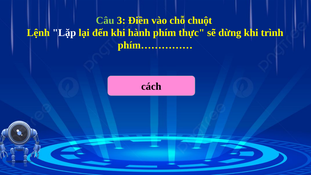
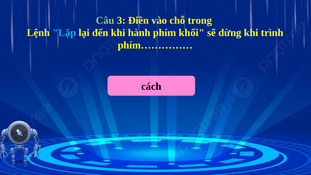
chuột: chuột -> trong (200, 20)
Lặp colour: white -> light blue (64, 33)
thực: thực -> khối (192, 33)
